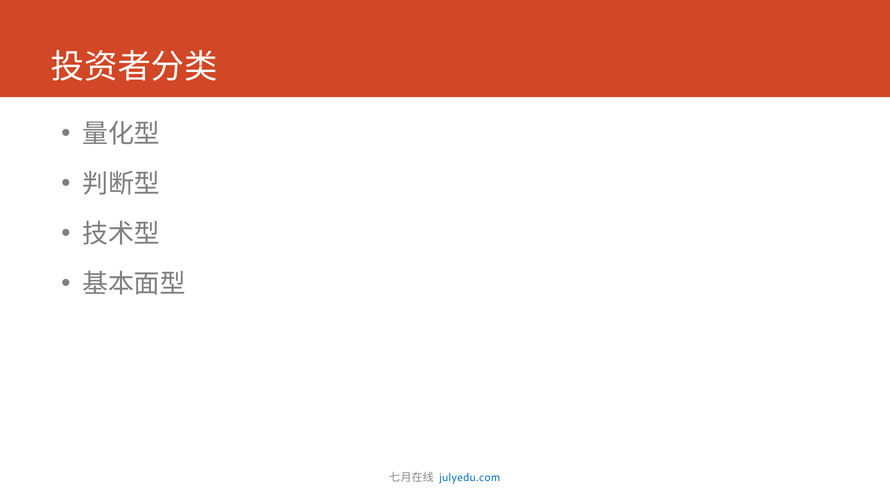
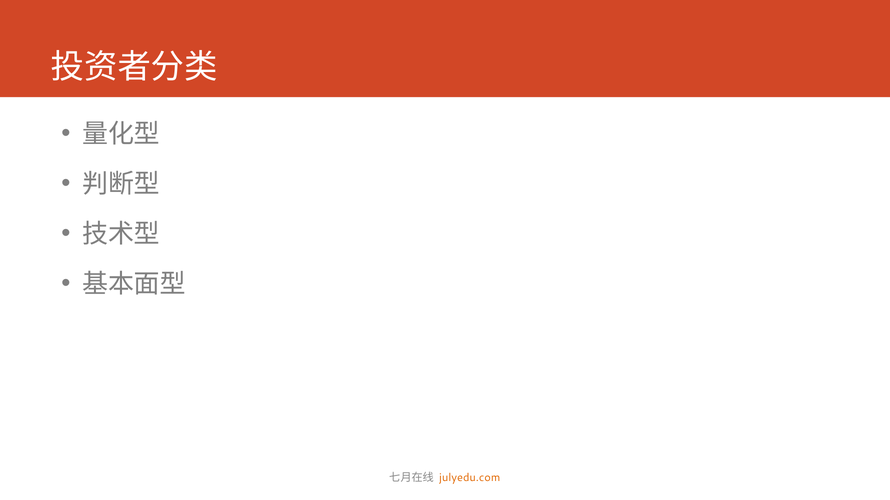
julyedu.com colour: blue -> orange (470, 478)
